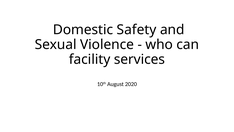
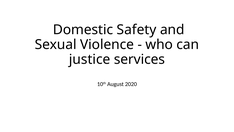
facility: facility -> justice (90, 59)
